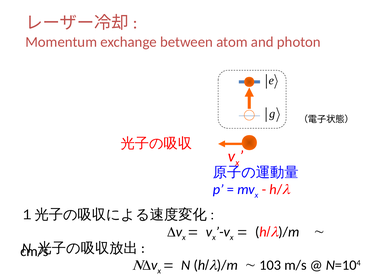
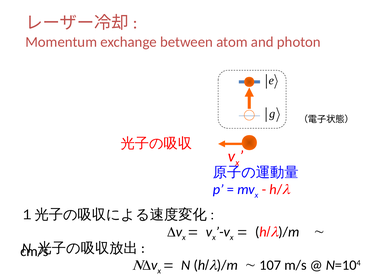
103: 103 -> 107 (270, 265)
